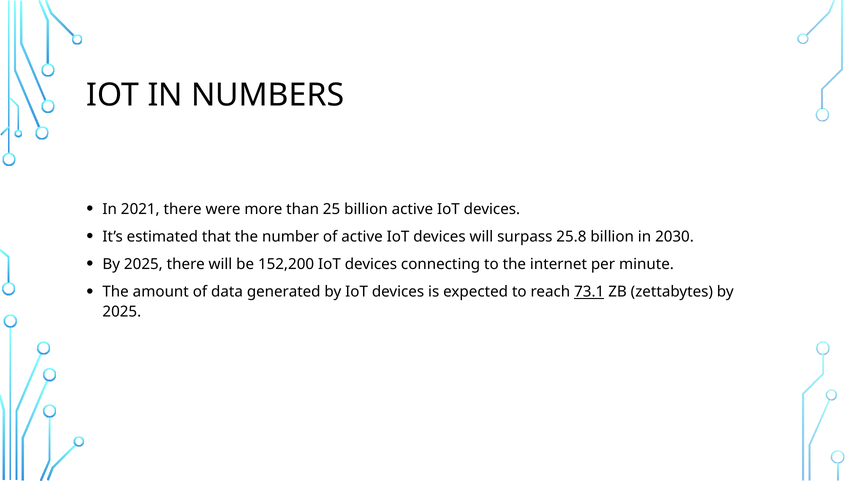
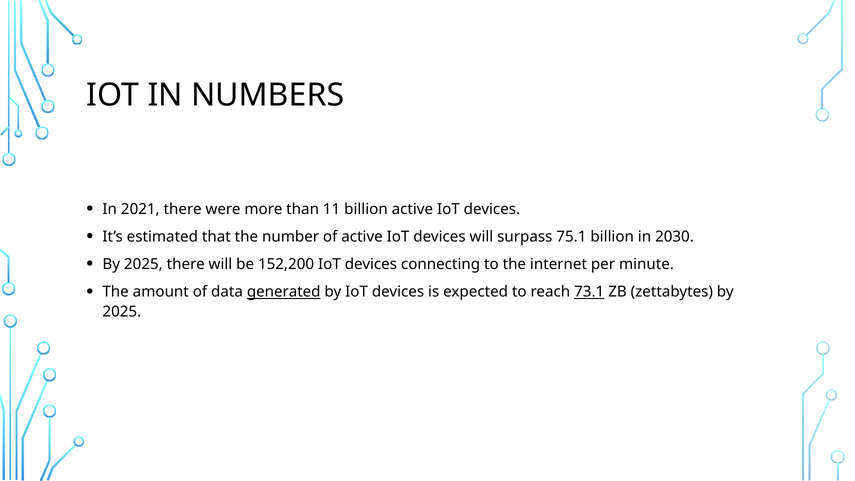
25: 25 -> 11 (332, 209)
25.8: 25.8 -> 75.1 (571, 237)
generated underline: none -> present (284, 292)
